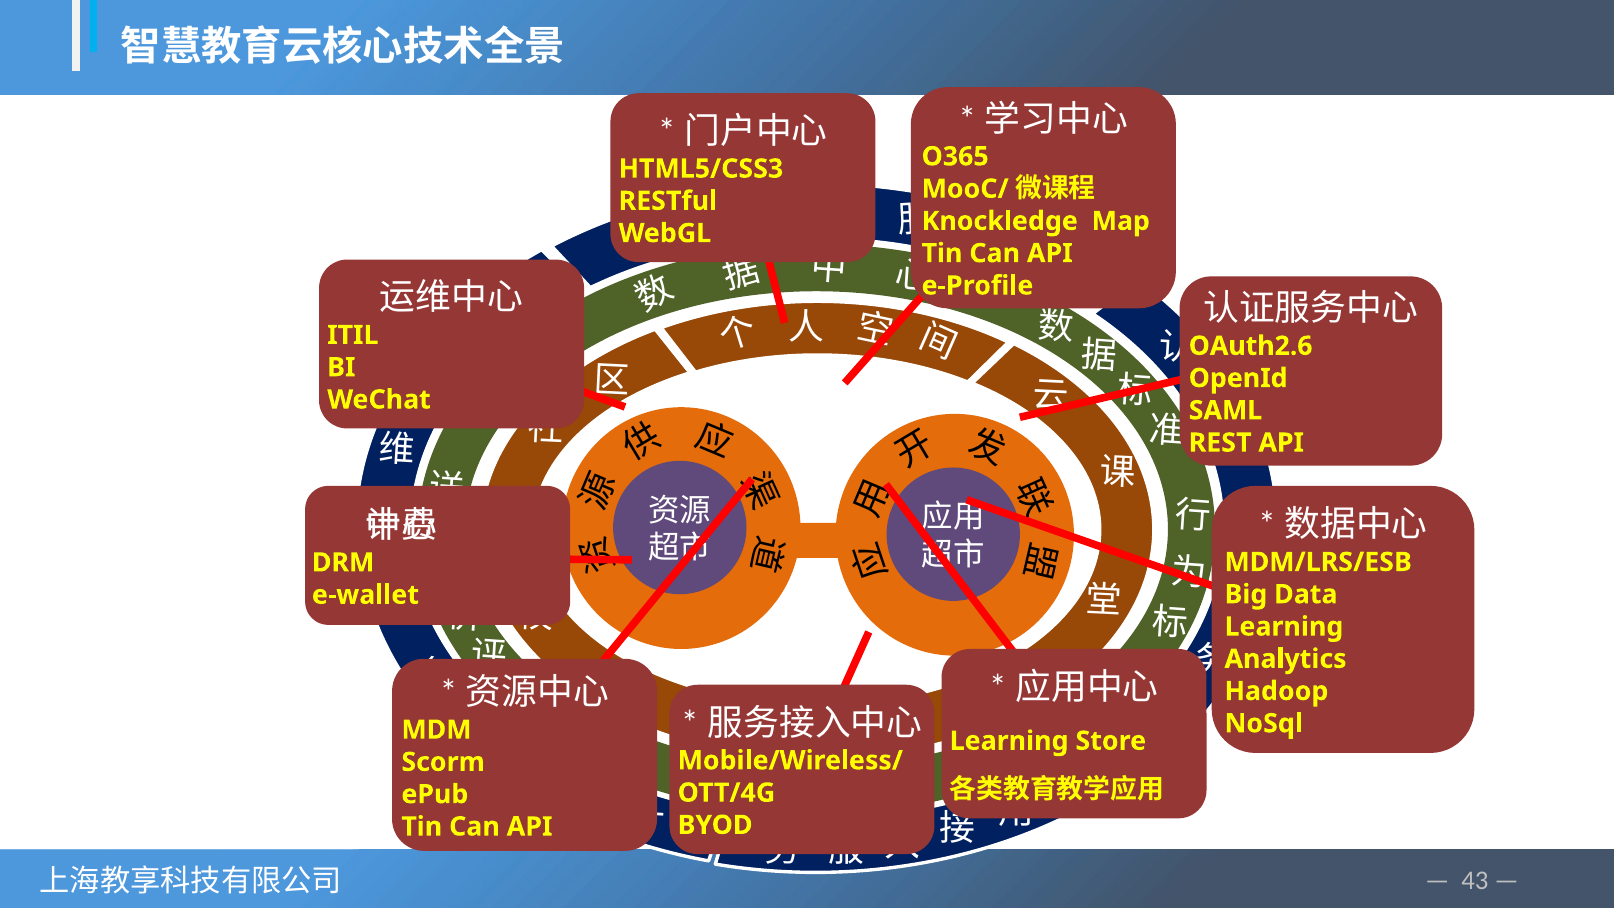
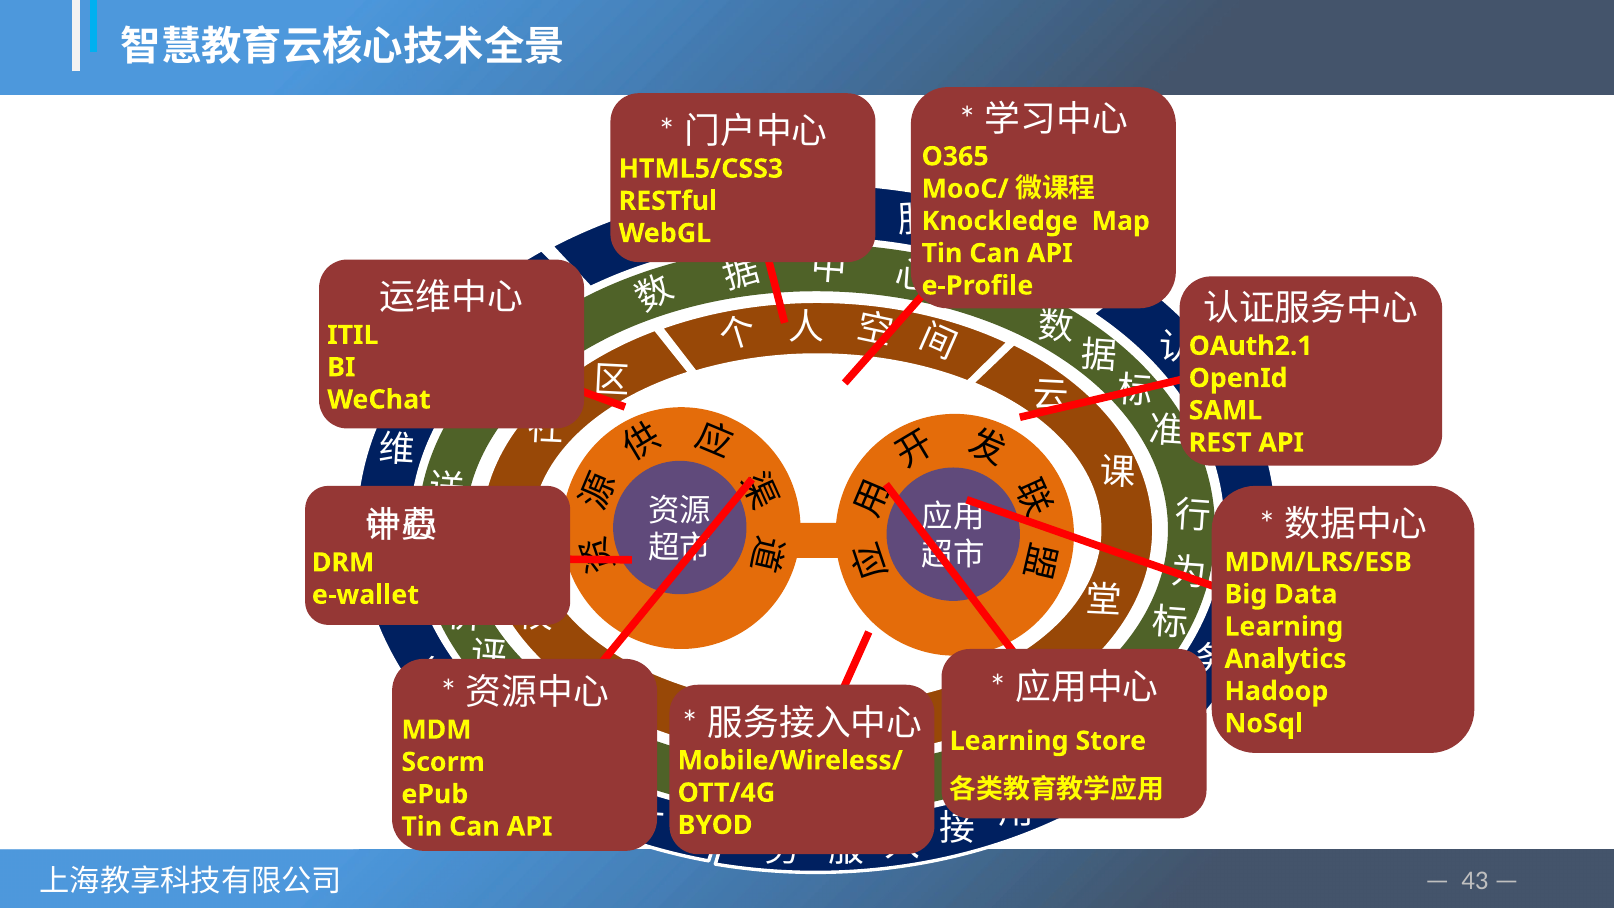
OAuth2.6: OAuth2.6 -> OAuth2.1 (1251, 346)
